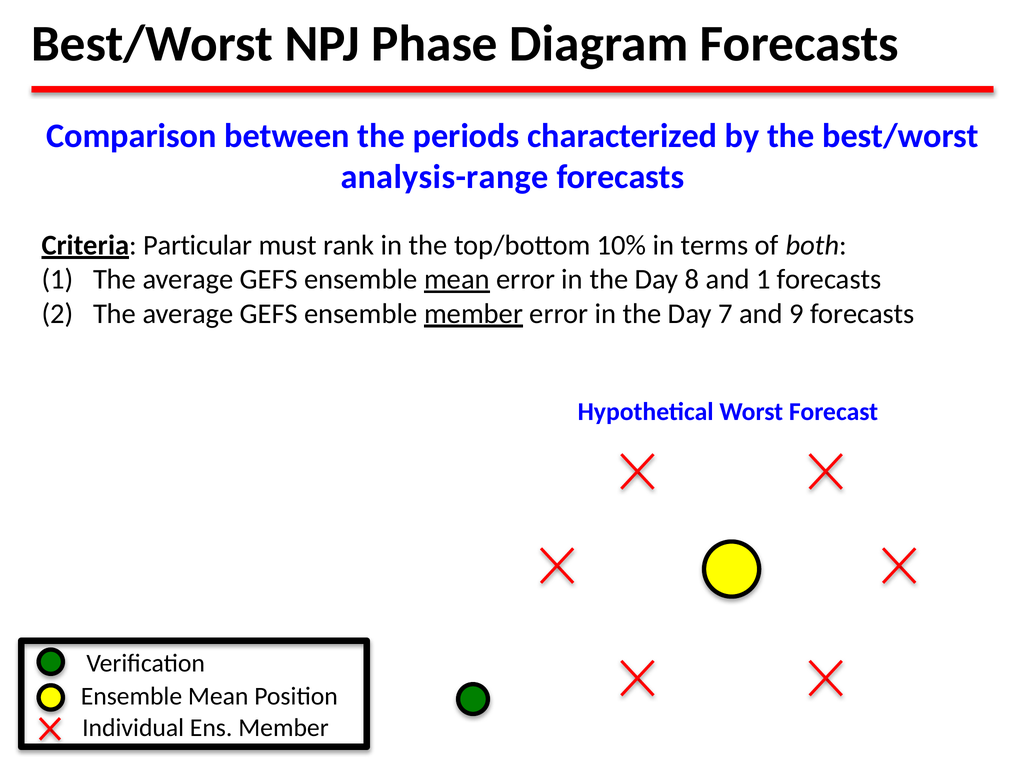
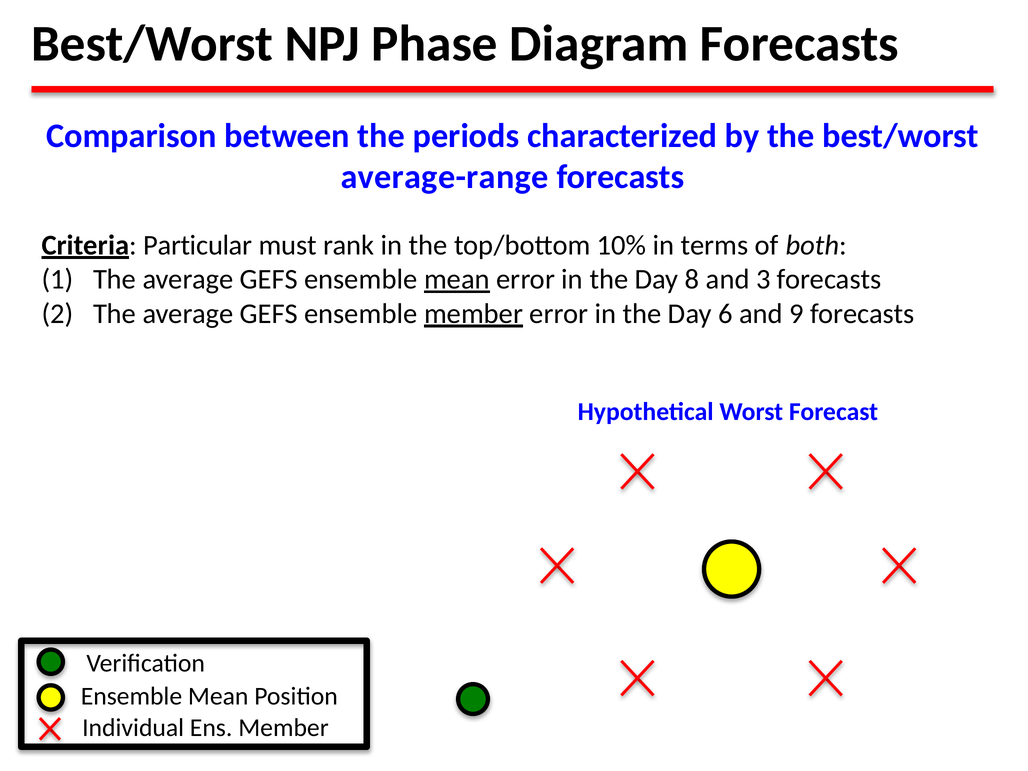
analysis-range: analysis-range -> average-range (445, 177)
and 1: 1 -> 3 (763, 279)
7: 7 -> 6 (725, 314)
